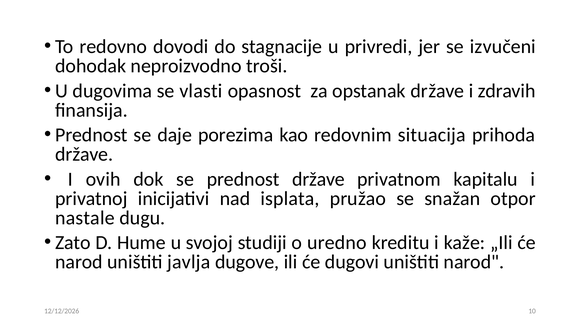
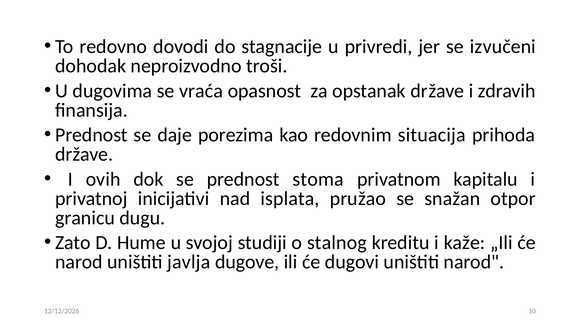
vlasti: vlasti -> vraća (201, 91)
prednost države: države -> stoma (318, 179)
nastale: nastale -> granicu (85, 218)
uredno: uredno -> stalnog (337, 243)
